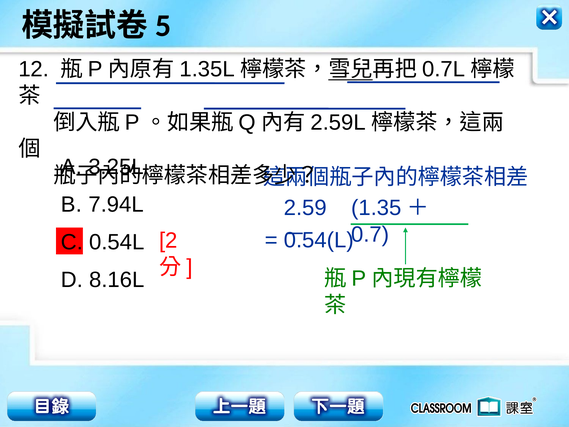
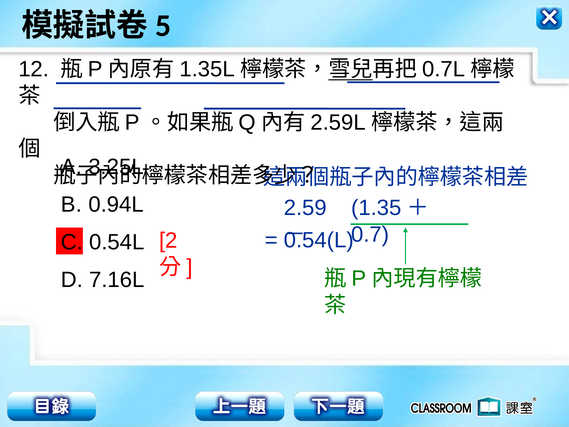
7.94L: 7.94L -> 0.94L (116, 204)
8.16L: 8.16L -> 7.16L (117, 280)
